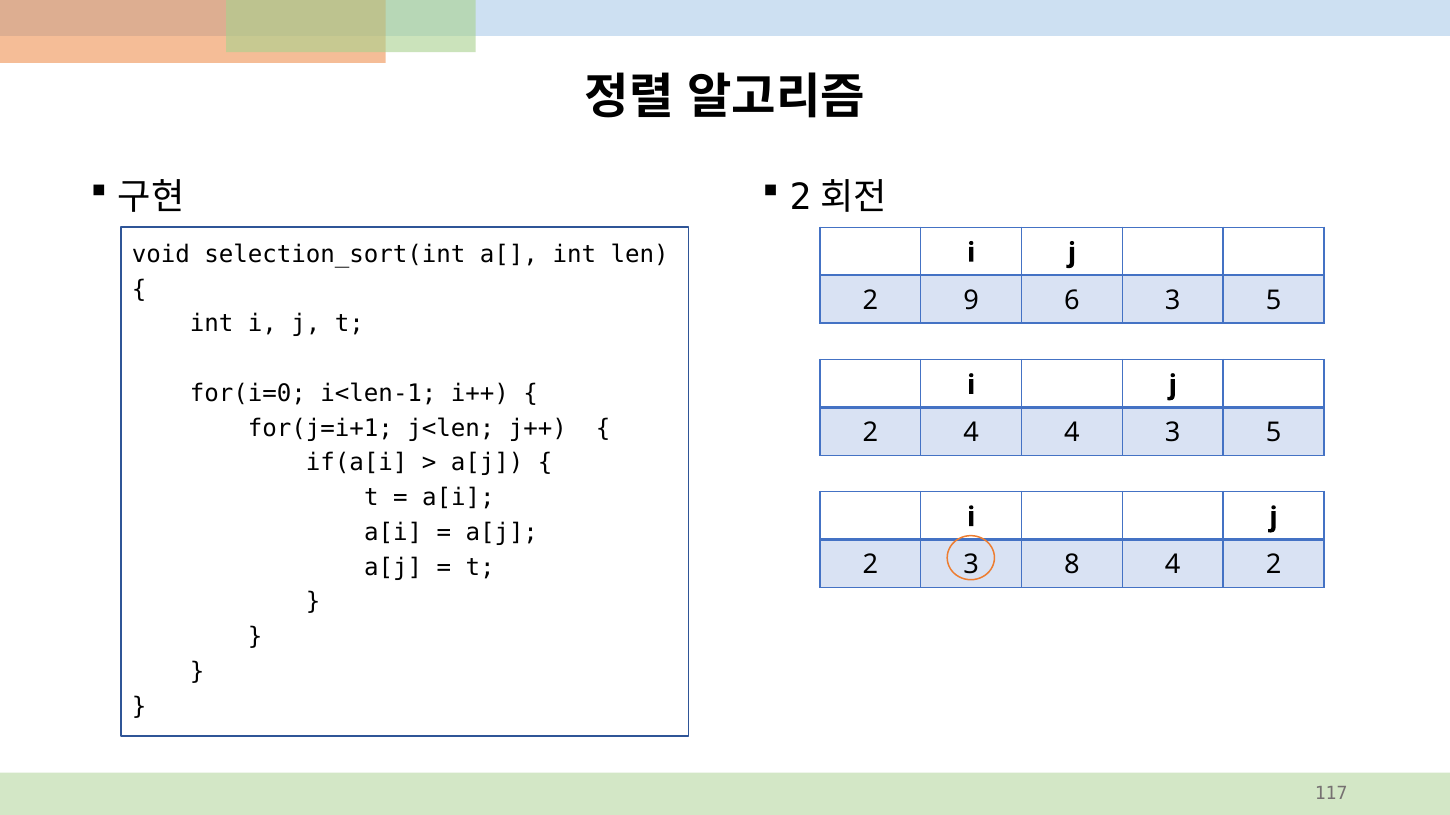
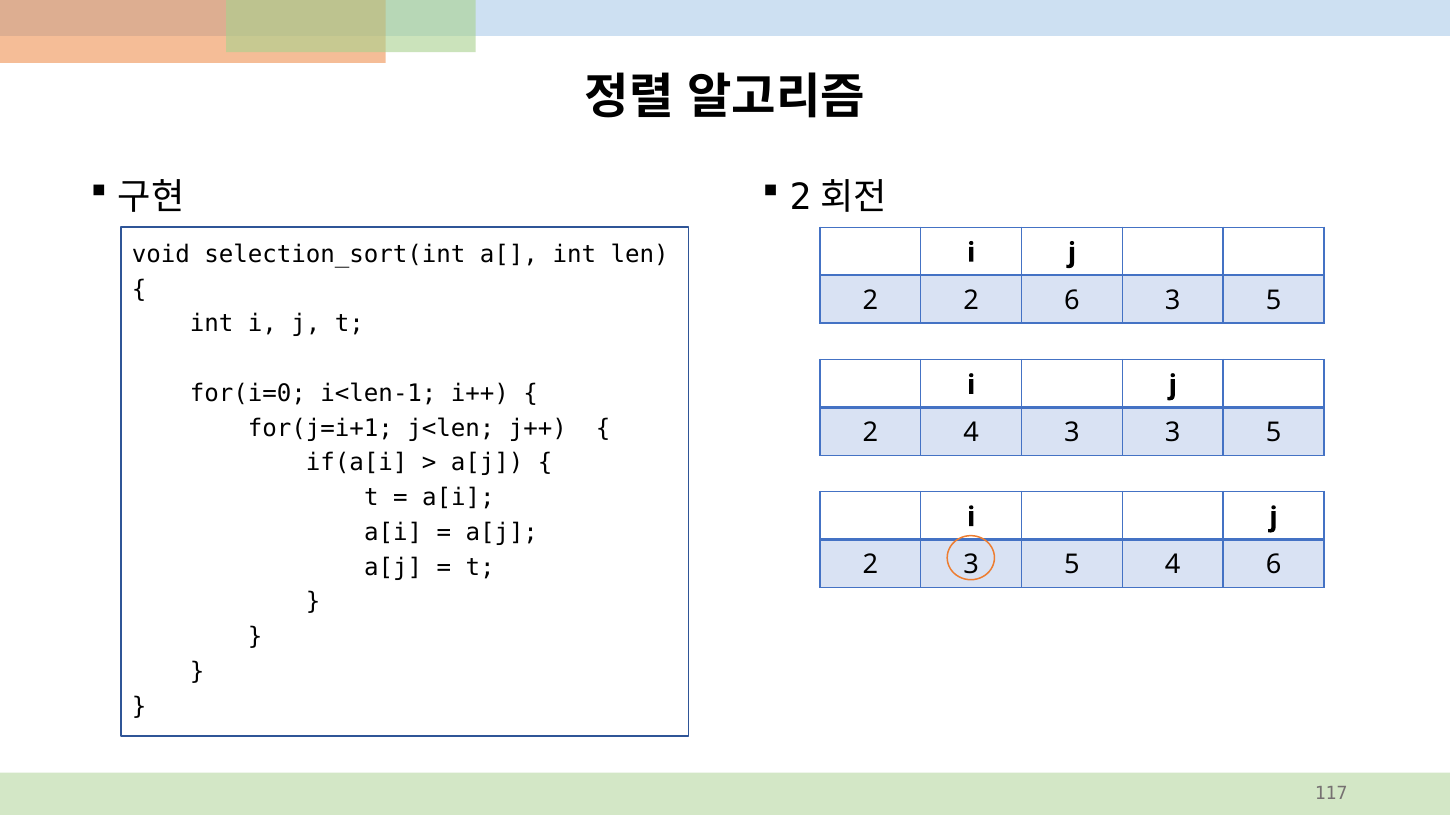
2 9: 9 -> 2 (971, 301)
4 4: 4 -> 3 (1072, 433)
2 3 8: 8 -> 5 (1072, 565)
4 2: 2 -> 6 (1274, 565)
